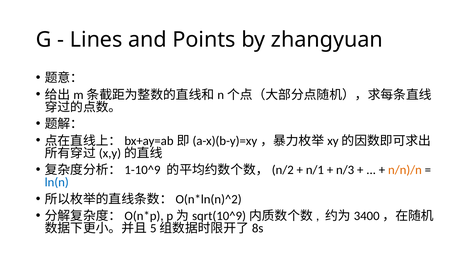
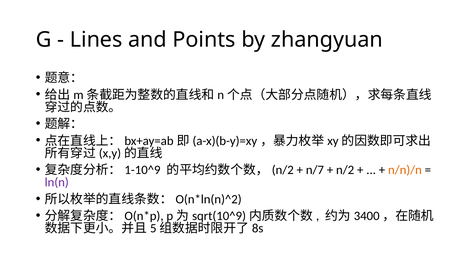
n/1: n/1 -> n/7 (315, 170)
n/3: n/3 -> n/2 (345, 170)
ln(n colour: blue -> purple (57, 182)
